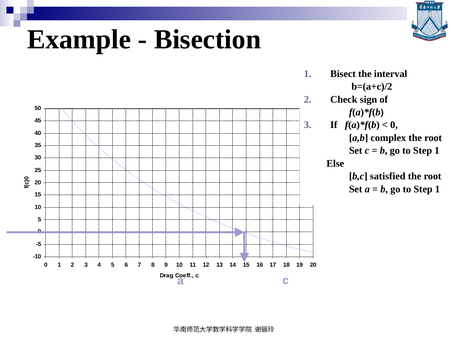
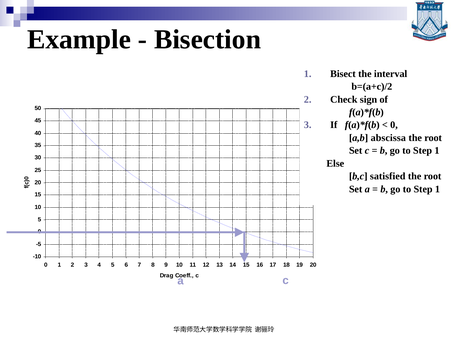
complex: complex -> abscissa (388, 138)
